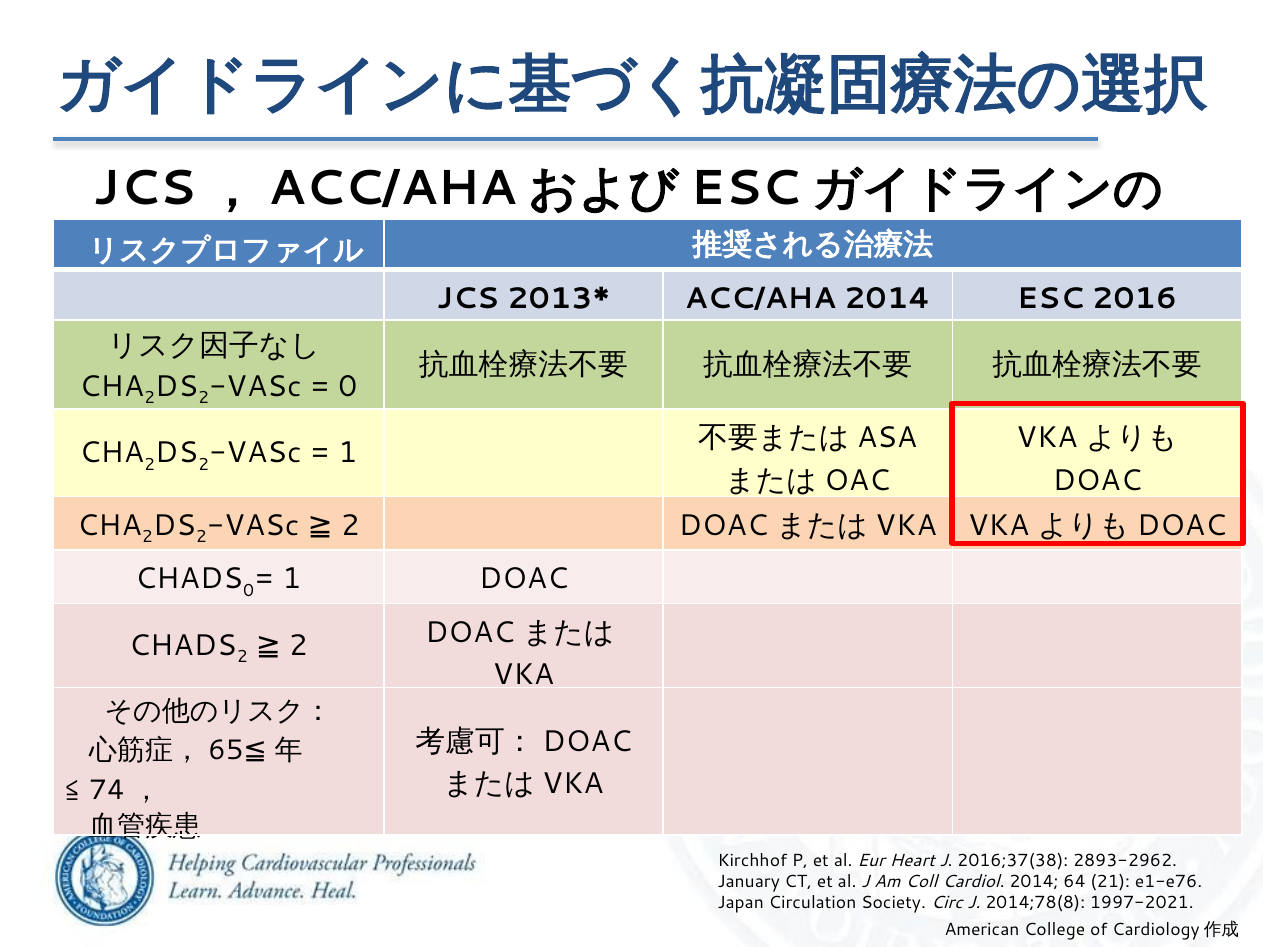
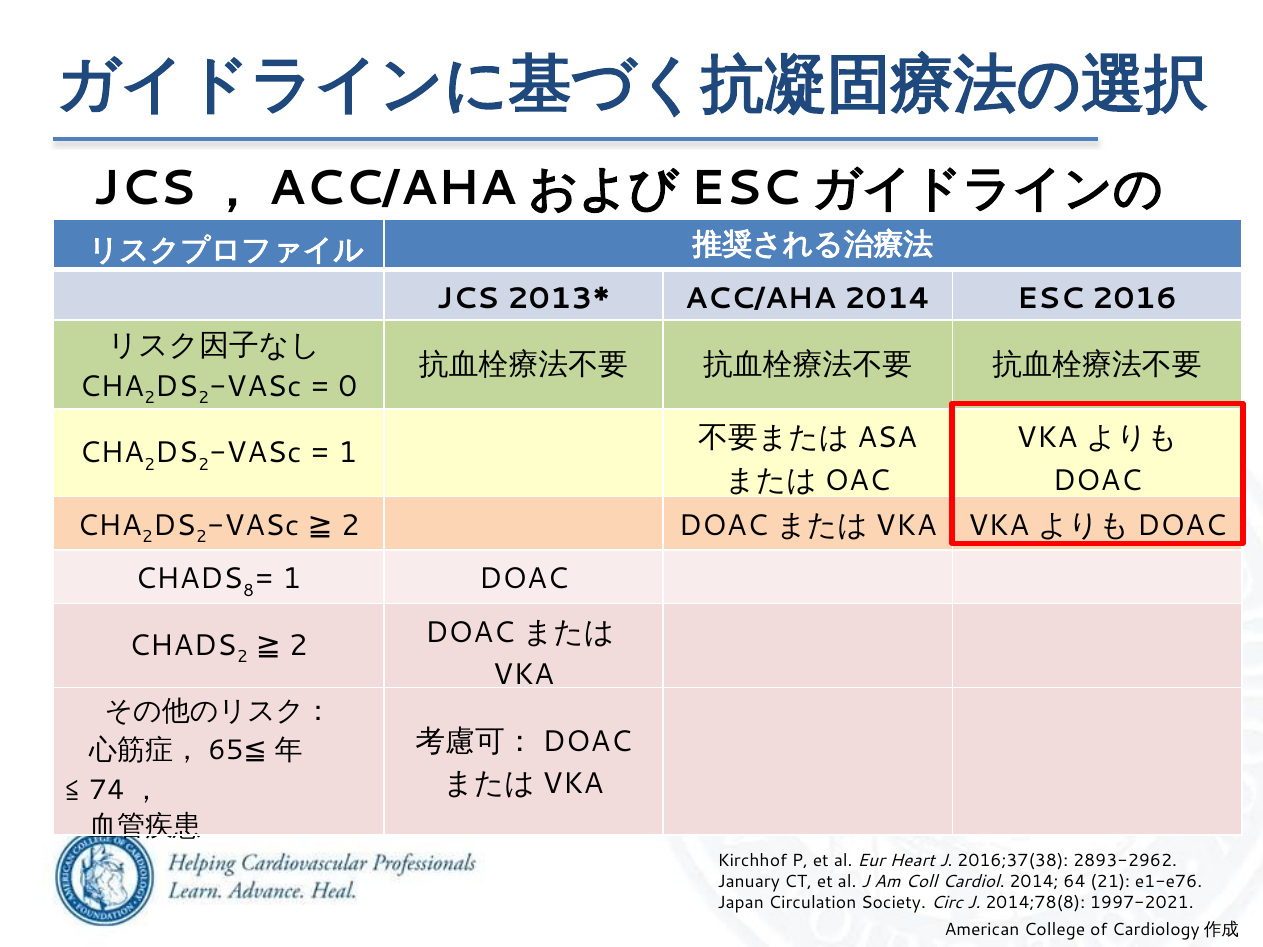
0: 0 -> 8 (249, 591)
